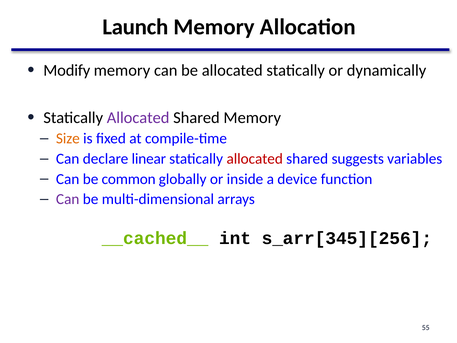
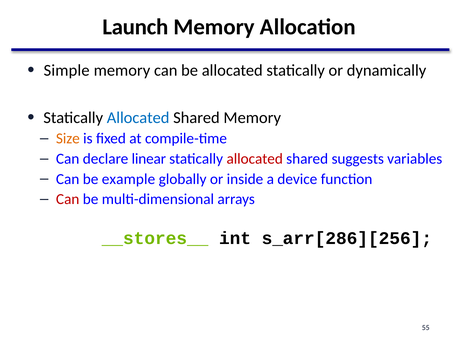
Modify: Modify -> Simple (67, 70)
Allocated colour: purple -> blue (138, 118)
common: common -> example (128, 179)
Can colour: purple -> red (68, 199)
__cached__: __cached__ -> __stores__ (155, 238)
s_arr[345][256: s_arr[345][256 -> s_arr[286][256 (347, 238)
